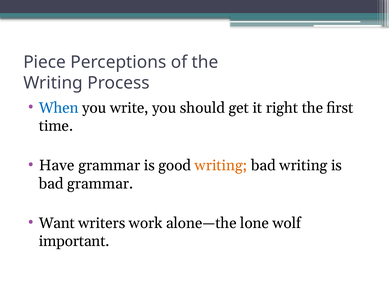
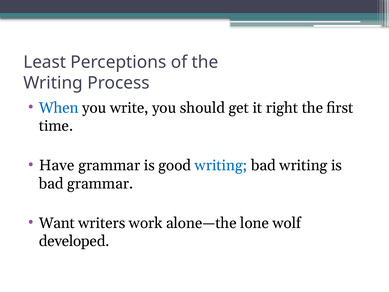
Piece: Piece -> Least (45, 62)
writing colour: orange -> blue (221, 165)
important: important -> developed (74, 241)
